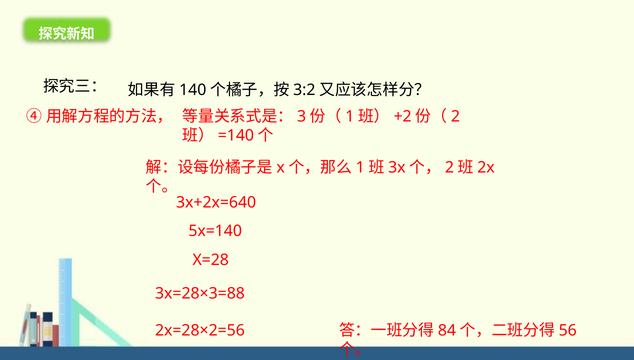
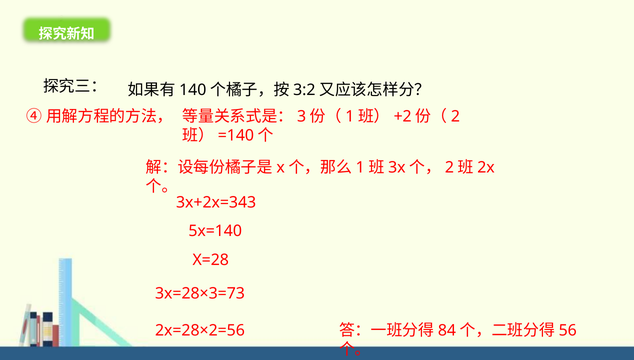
3x+2x=640: 3x+2x=640 -> 3x+2x=343 (216, 202)
3x=28×3=88: 3x=28×3=88 -> 3x=28×3=73 (200, 293)
